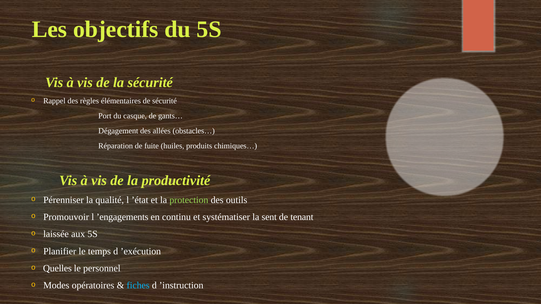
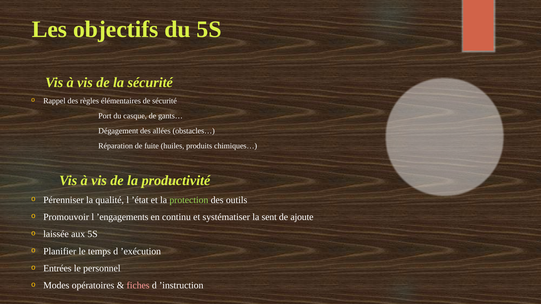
tenant: tenant -> ajoute (302, 217)
Quelles: Quelles -> Entrées (57, 269)
fiches colour: light blue -> pink (138, 286)
